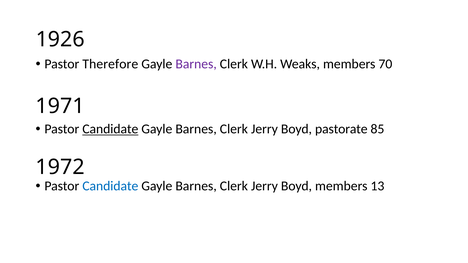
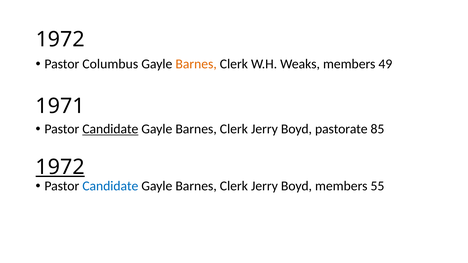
1926: 1926 -> 1972 (60, 39)
Therefore: Therefore -> Columbus (110, 64)
Barnes colour: purple -> orange (196, 64)
70: 70 -> 49 (385, 64)
1972 underline: none -> present (60, 167)
13: 13 -> 55 (377, 186)
